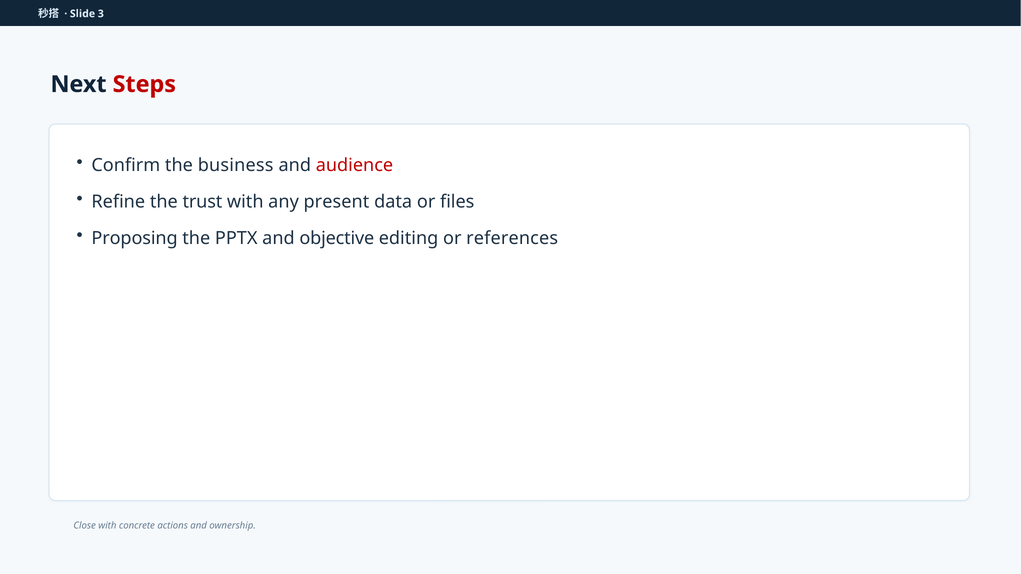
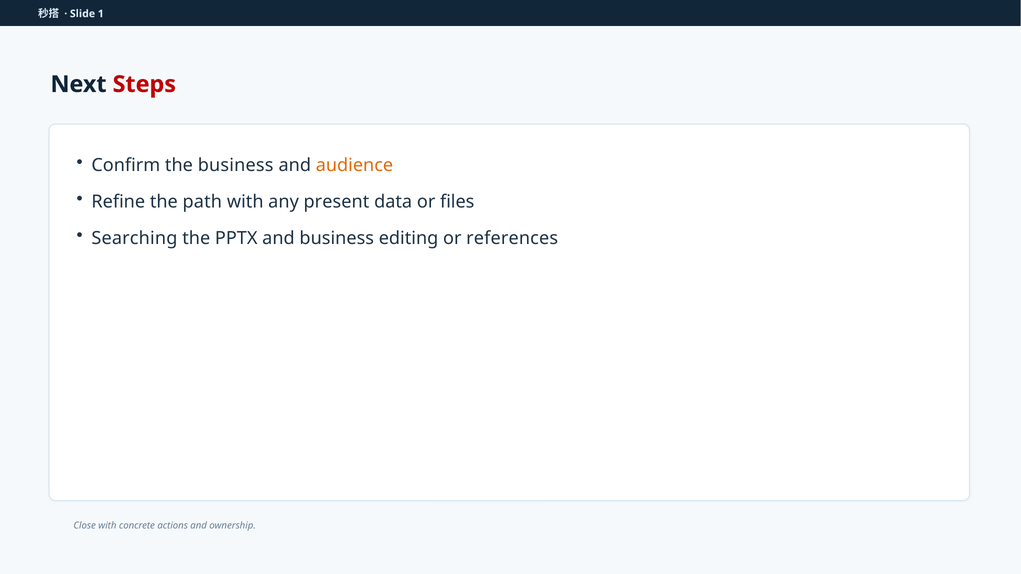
3: 3 -> 1 (101, 14)
audience colour: red -> orange (354, 165)
trust: trust -> path (202, 202)
Proposing: Proposing -> Searching (134, 238)
and objective: objective -> business (337, 238)
